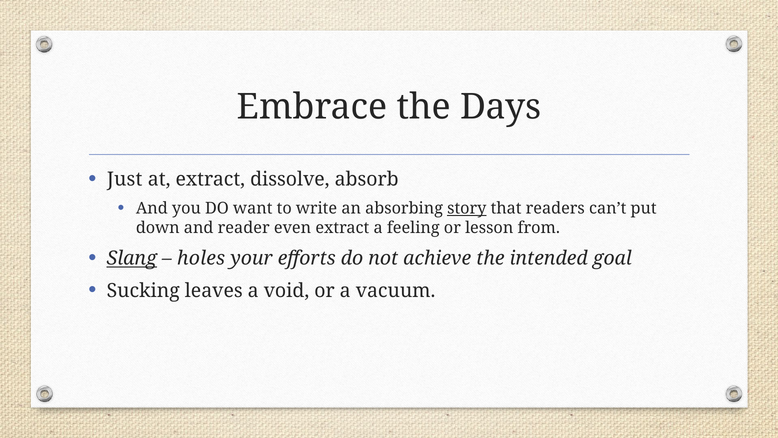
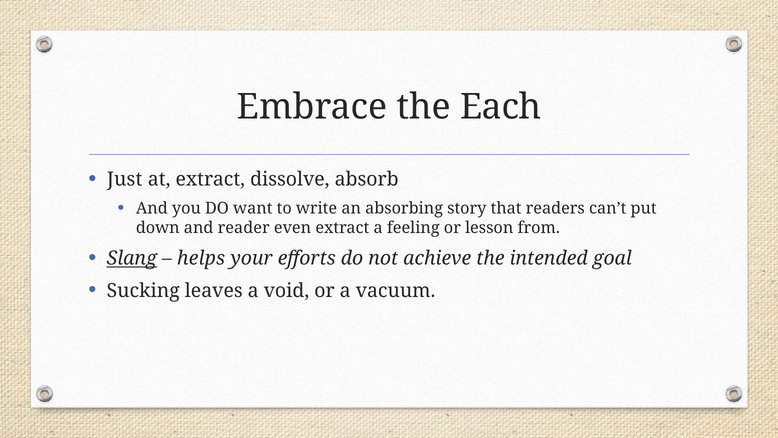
Days: Days -> Each (501, 107)
story underline: present -> none (467, 208)
holes: holes -> helps (201, 258)
